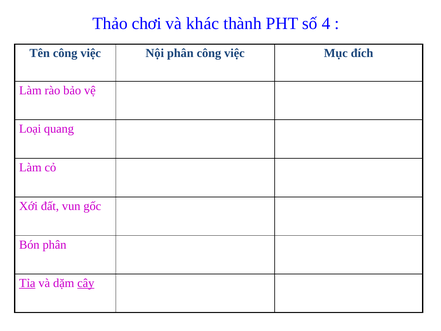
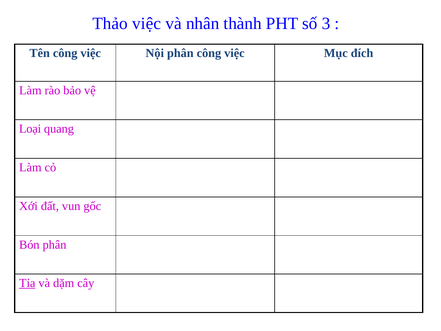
Thảo chơi: chơi -> việc (147, 23)
khác: khác -> nhân (203, 23)
4: 4 -> 3 (326, 23)
cây underline: present -> none (86, 283)
